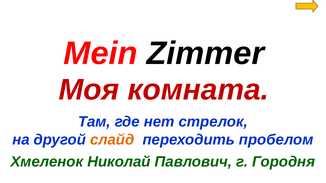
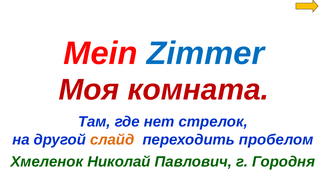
Zimmer colour: black -> blue (205, 54)
